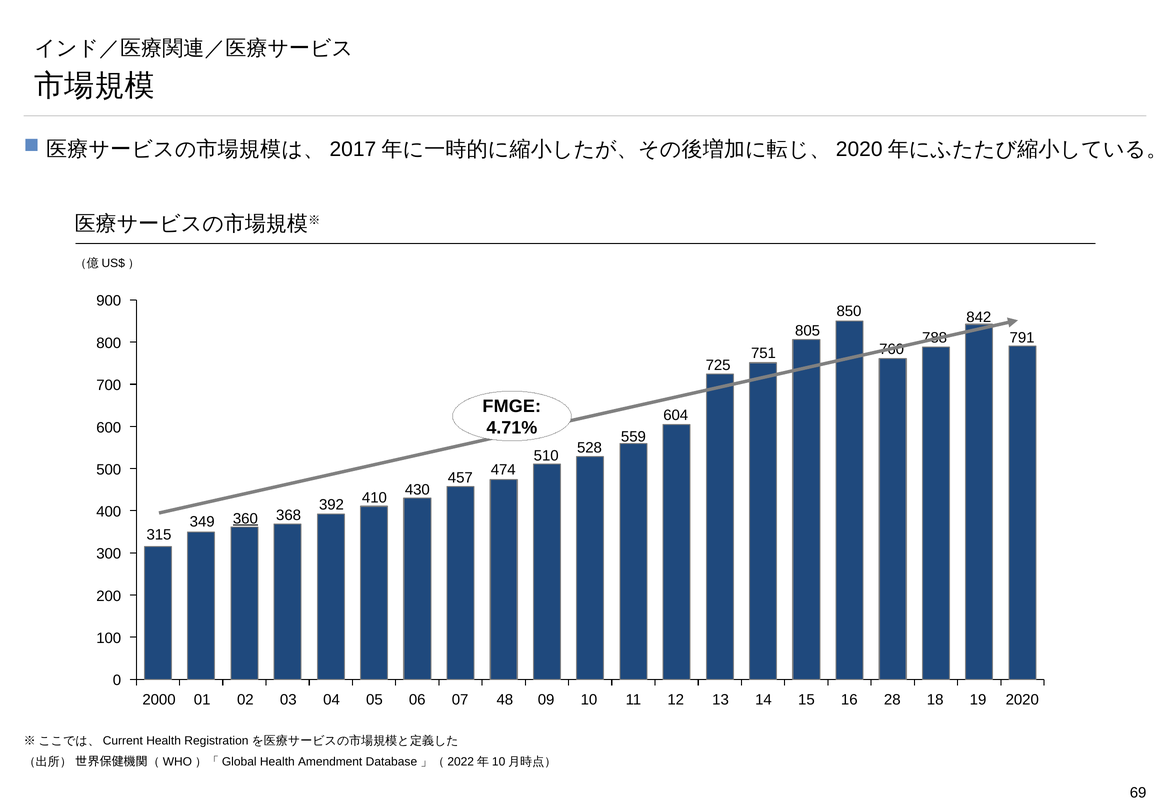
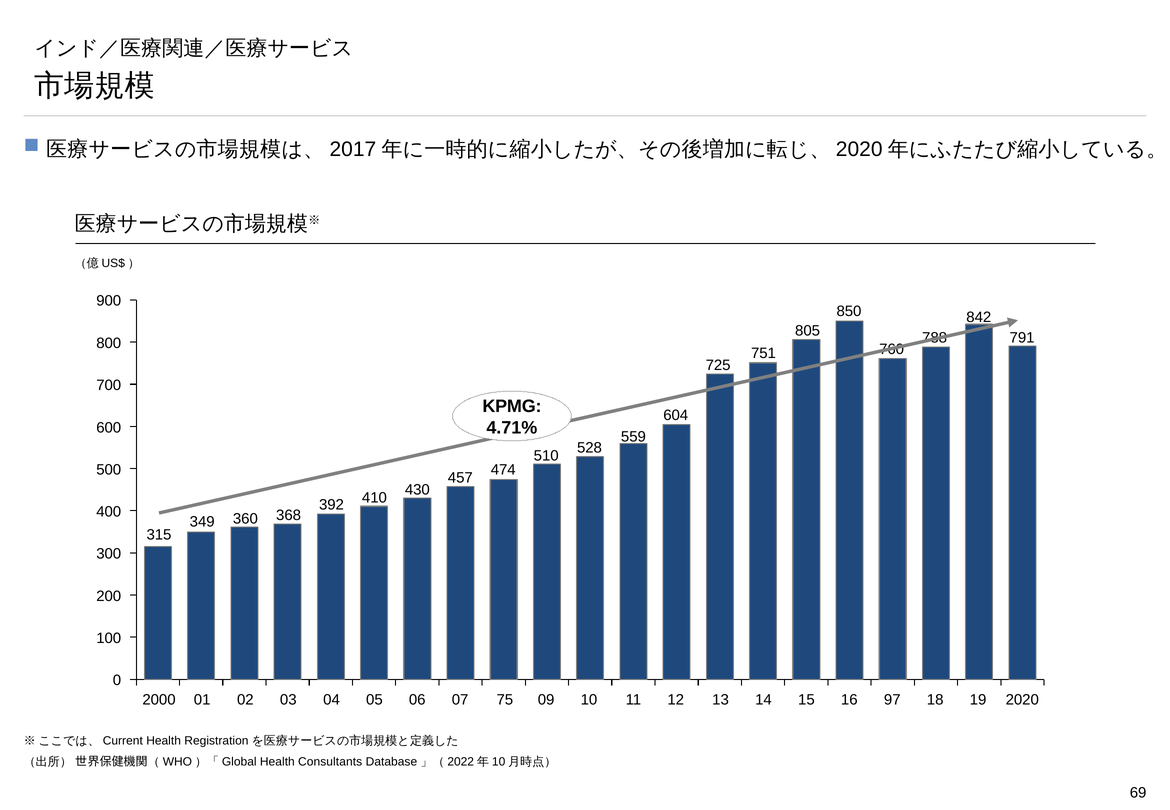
FMGE: FMGE -> KPMG (512, 406)
360 underline: present -> none (245, 519)
48: 48 -> 75 (505, 700)
28: 28 -> 97 (892, 700)
Amendment: Amendment -> Consultants (330, 762)
